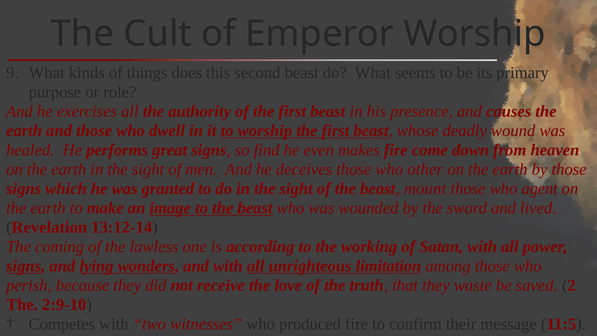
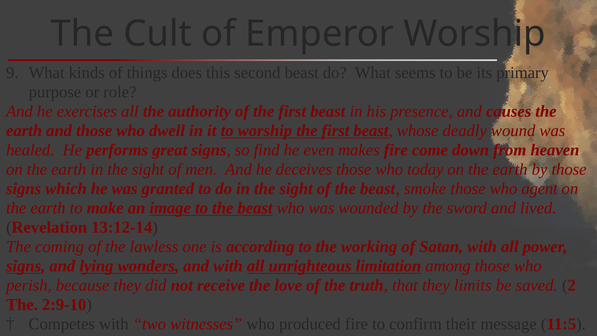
other: other -> today (425, 169)
mount: mount -> smoke (425, 189)
waste: waste -> limits (473, 285)
